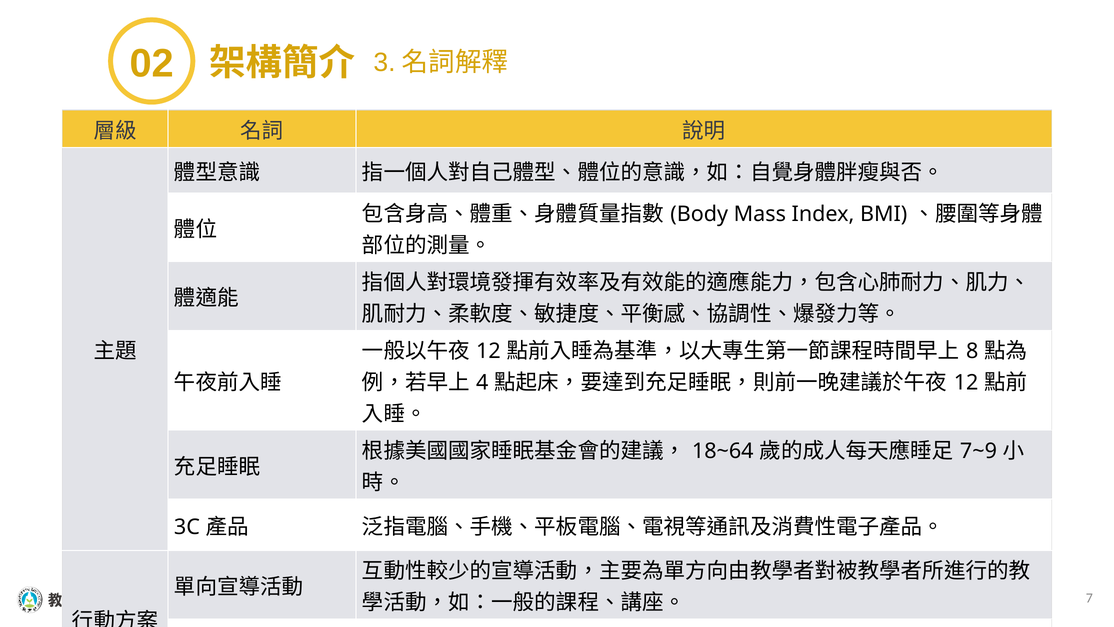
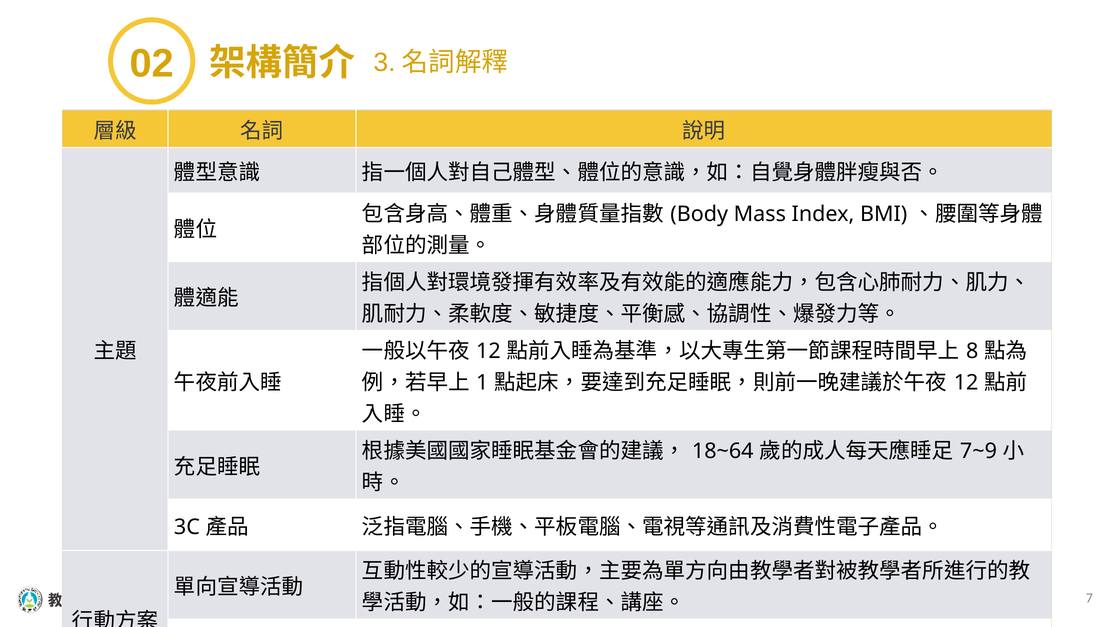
4: 4 -> 1 (482, 382)
